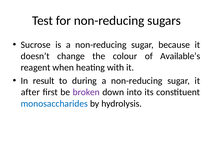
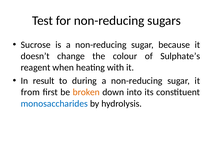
Available’s: Available’s -> Sulphate’s (180, 56)
after: after -> from (30, 92)
broken colour: purple -> orange (86, 92)
